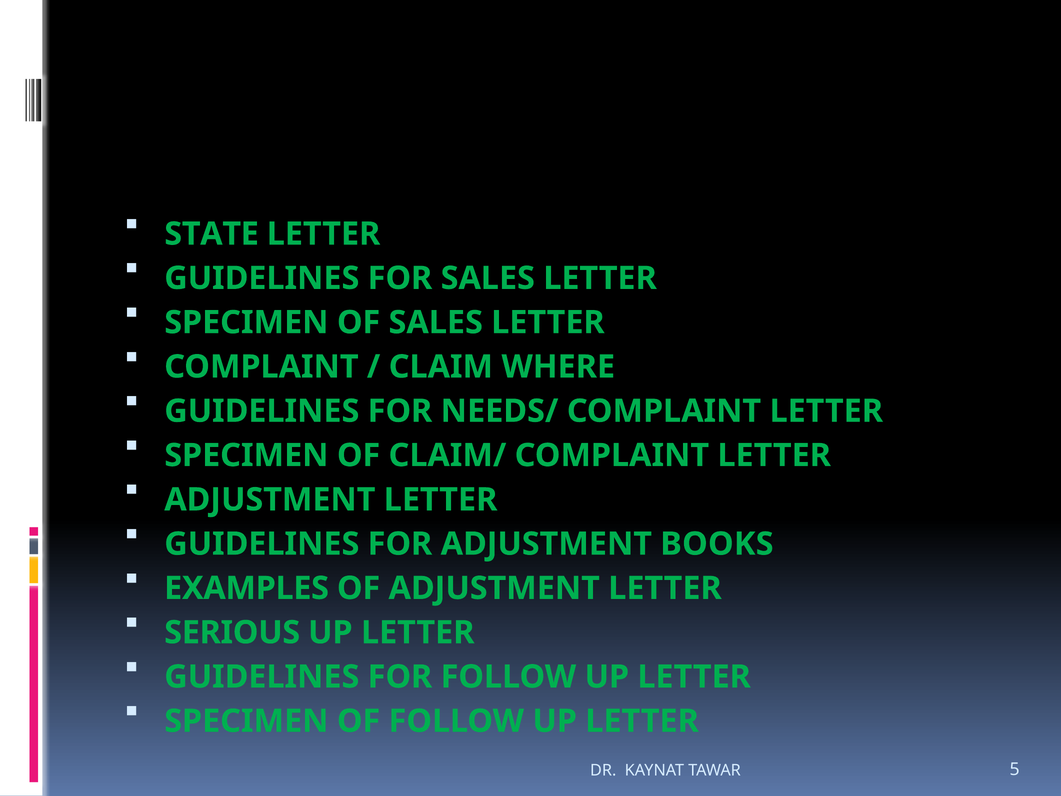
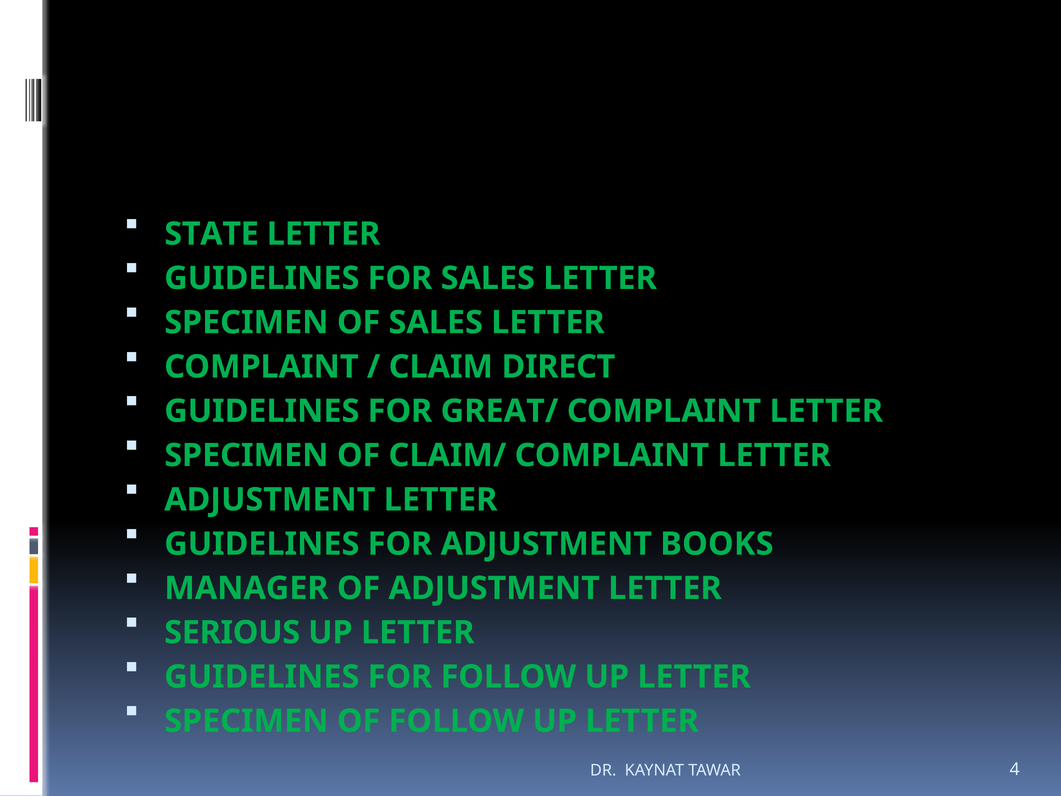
WHERE: WHERE -> DIRECT (558, 367)
NEEDS/: NEEDS/ -> GREAT/ (500, 411)
EXAMPLES: EXAMPLES -> MANAGER (246, 588)
5: 5 -> 4 (1015, 769)
